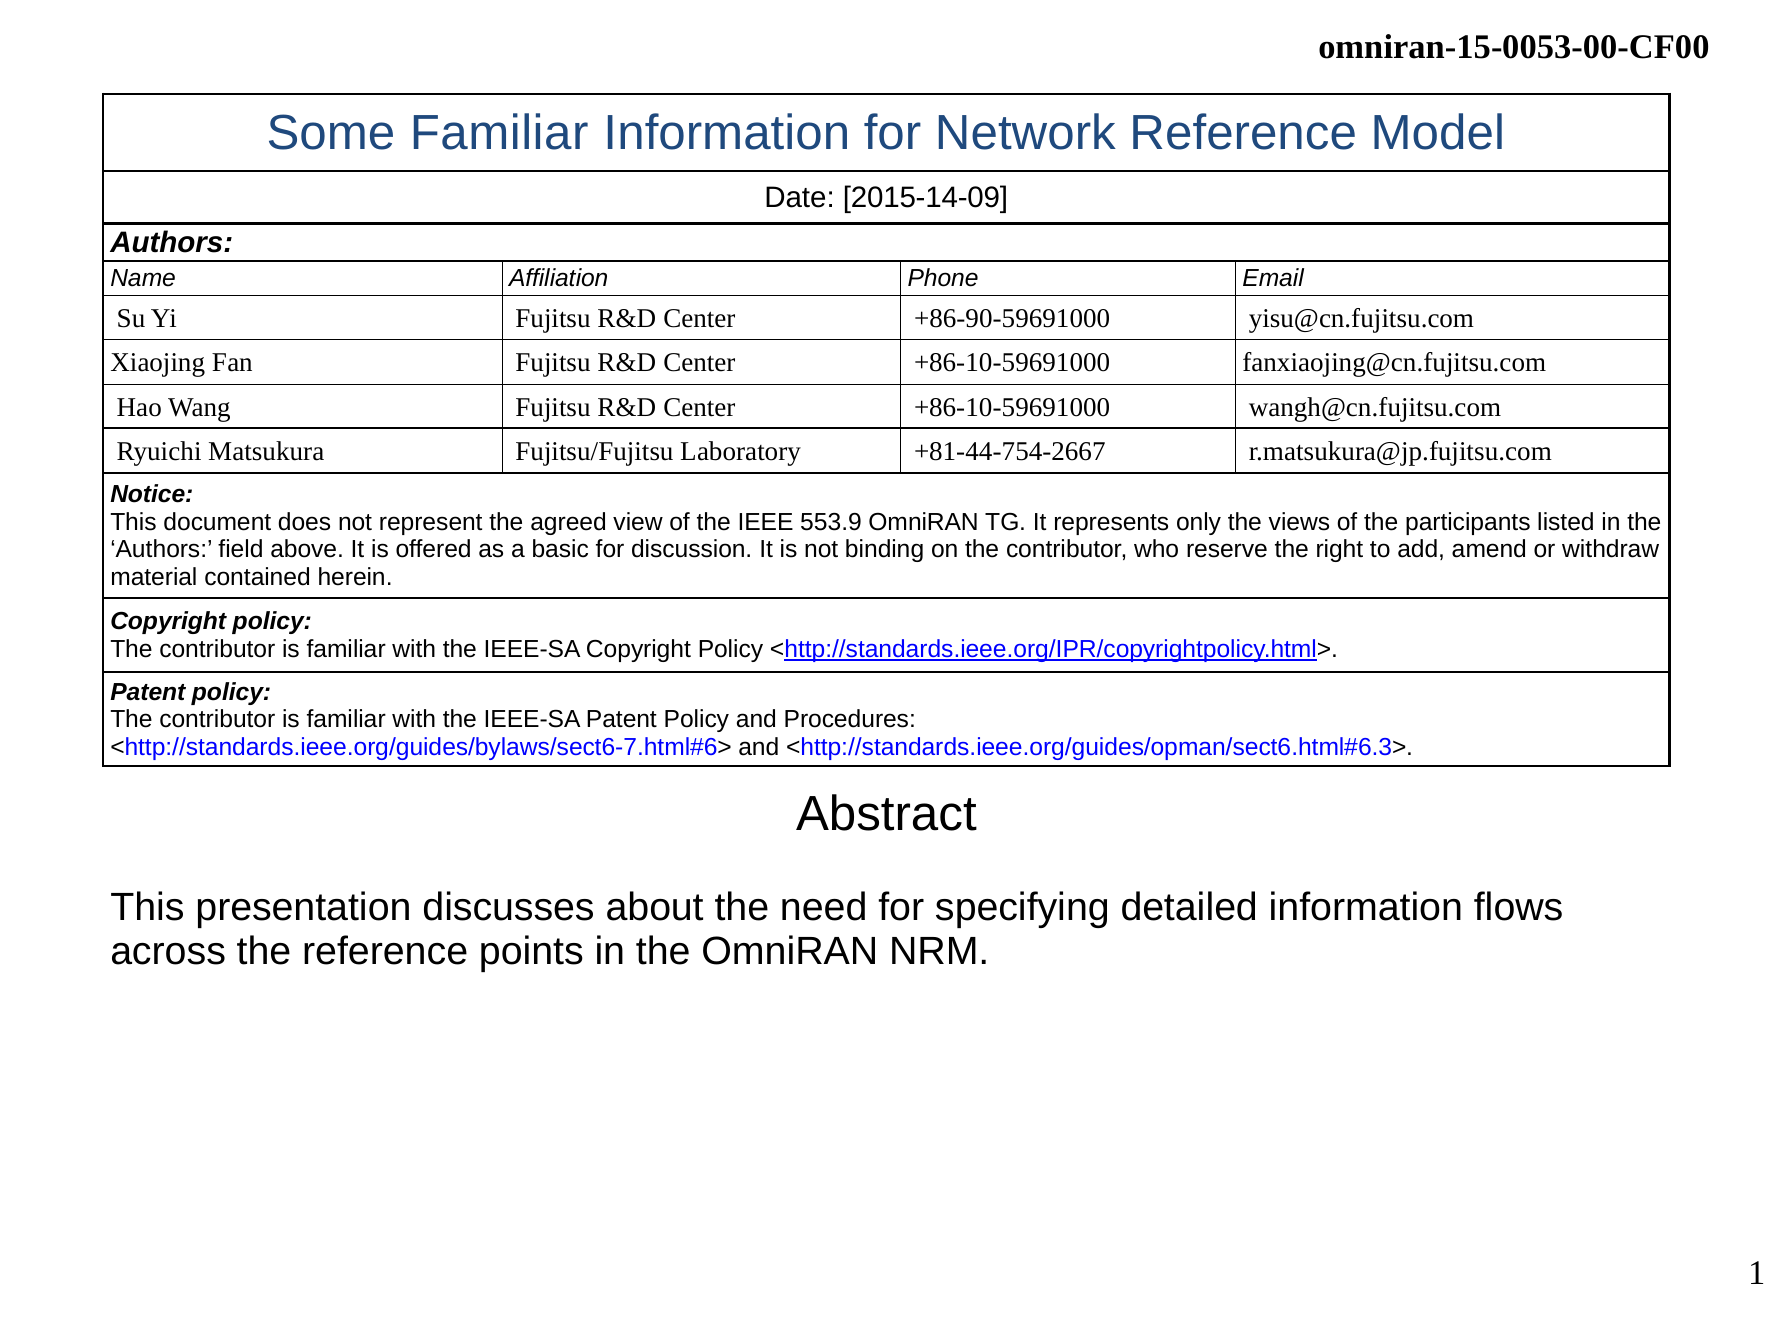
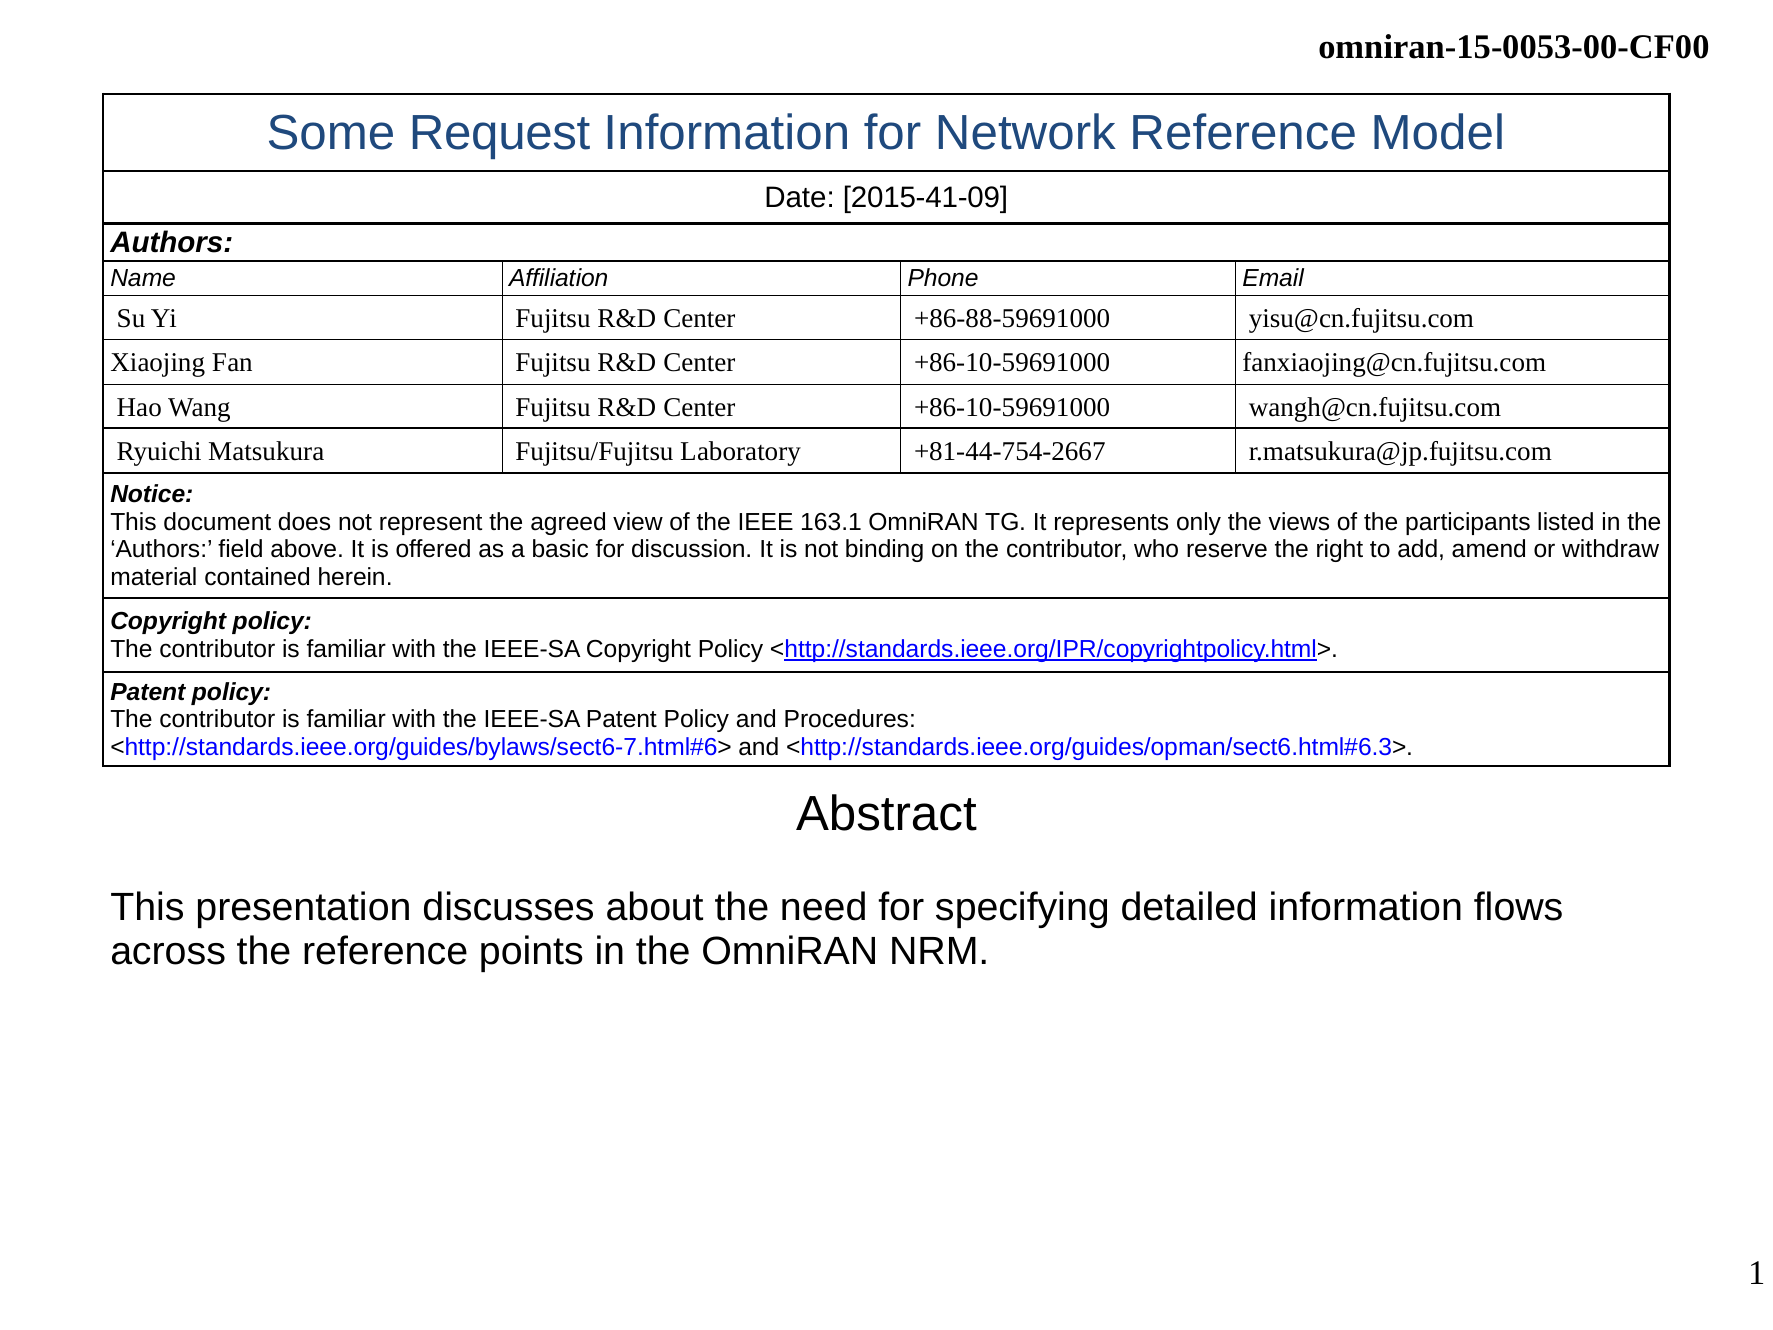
Some Familiar: Familiar -> Request (500, 133)
2015-14-09: 2015-14-09 -> 2015-41-09 (925, 198)
+86-90-59691000: +86-90-59691000 -> +86-88-59691000 (1012, 319)
553.9: 553.9 -> 163.1 (831, 522)
